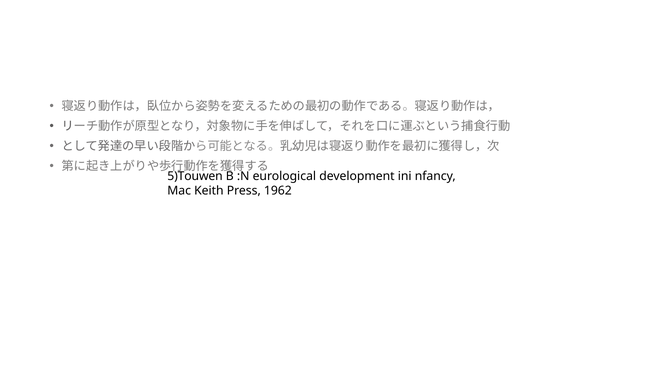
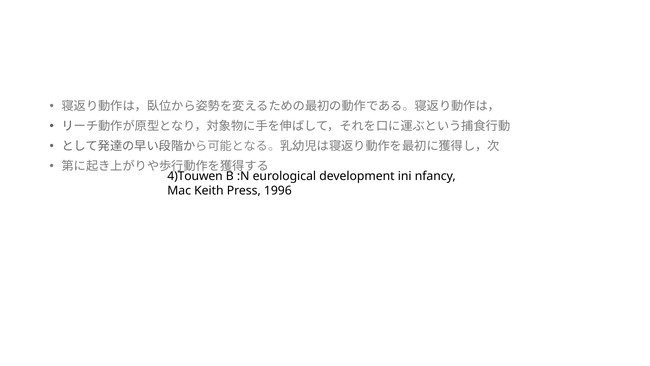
5)Touwen: 5)Touwen -> 4)Touwen (195, 176)
1962: 1962 -> 1996 (278, 191)
